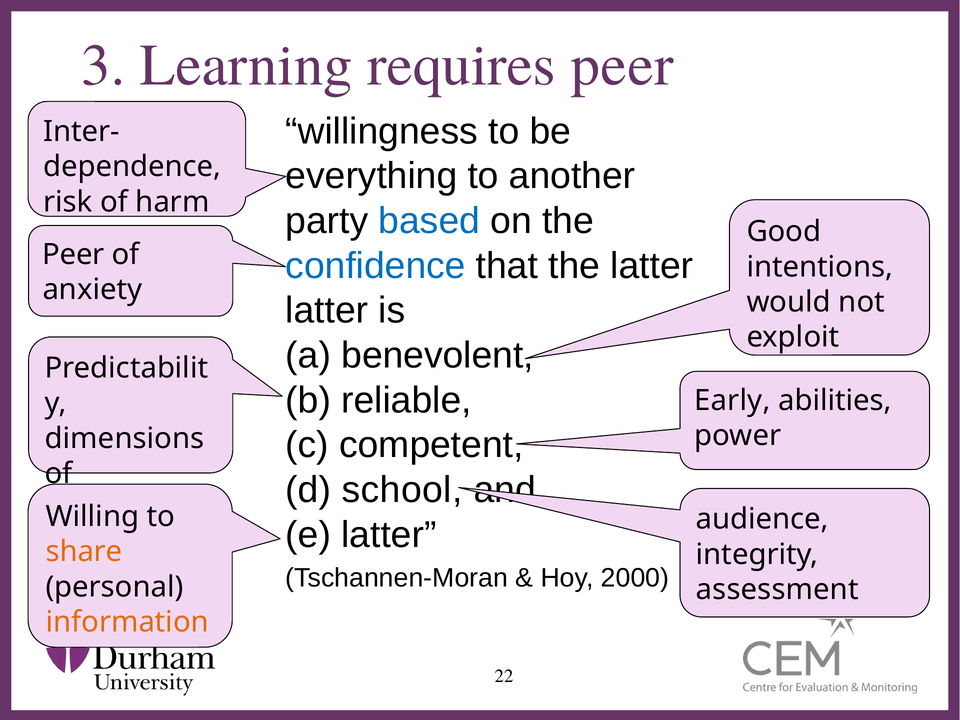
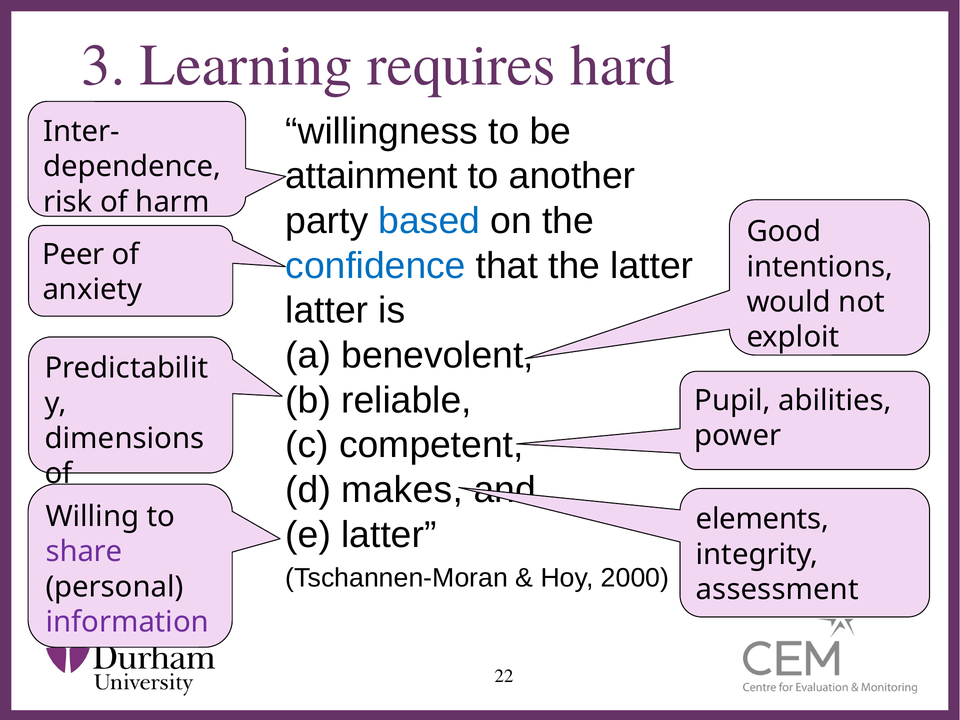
requires peer: peer -> hard (623, 65)
everything: everything -> attainment (372, 176)
Early: Early -> Pupil (733, 401)
school: school -> makes (402, 490)
audience: audience -> elements (762, 519)
share colour: orange -> purple (84, 552)
information colour: orange -> purple (127, 622)
